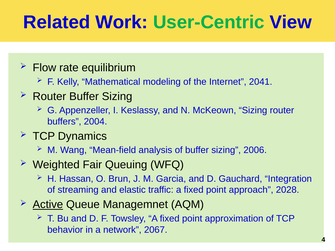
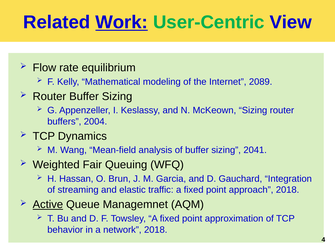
Work underline: none -> present (122, 22)
2041: 2041 -> 2089 (261, 82)
2006: 2006 -> 2041 (255, 150)
approach 2028: 2028 -> 2018 (288, 190)
network 2067: 2067 -> 2018 (156, 230)
